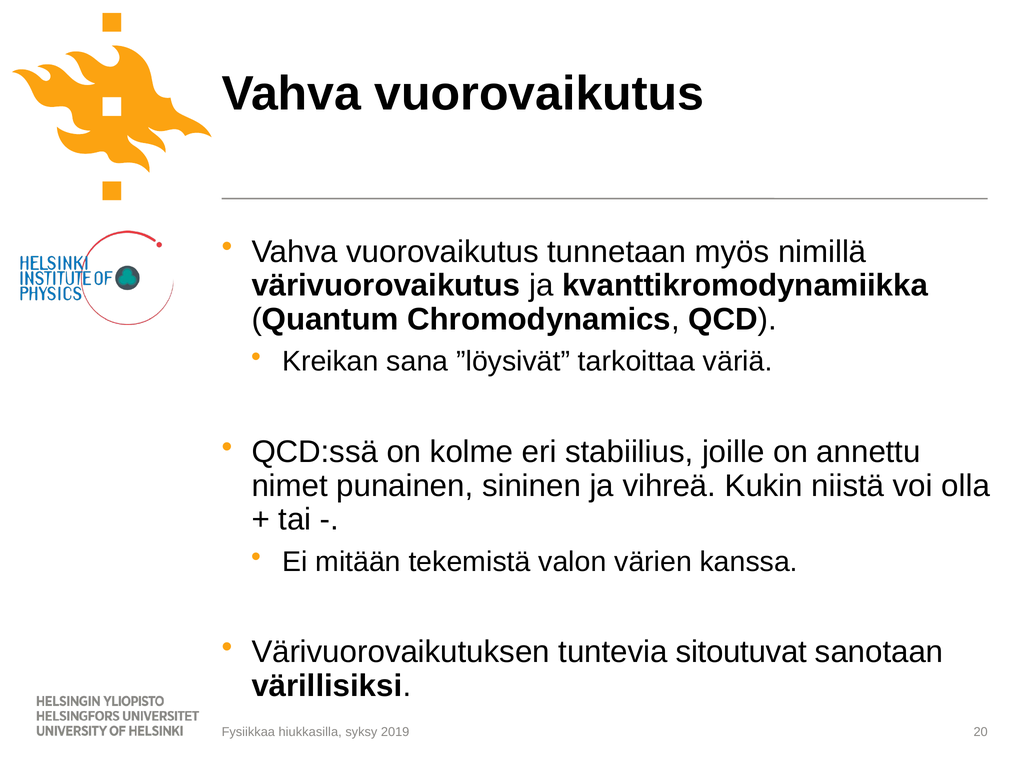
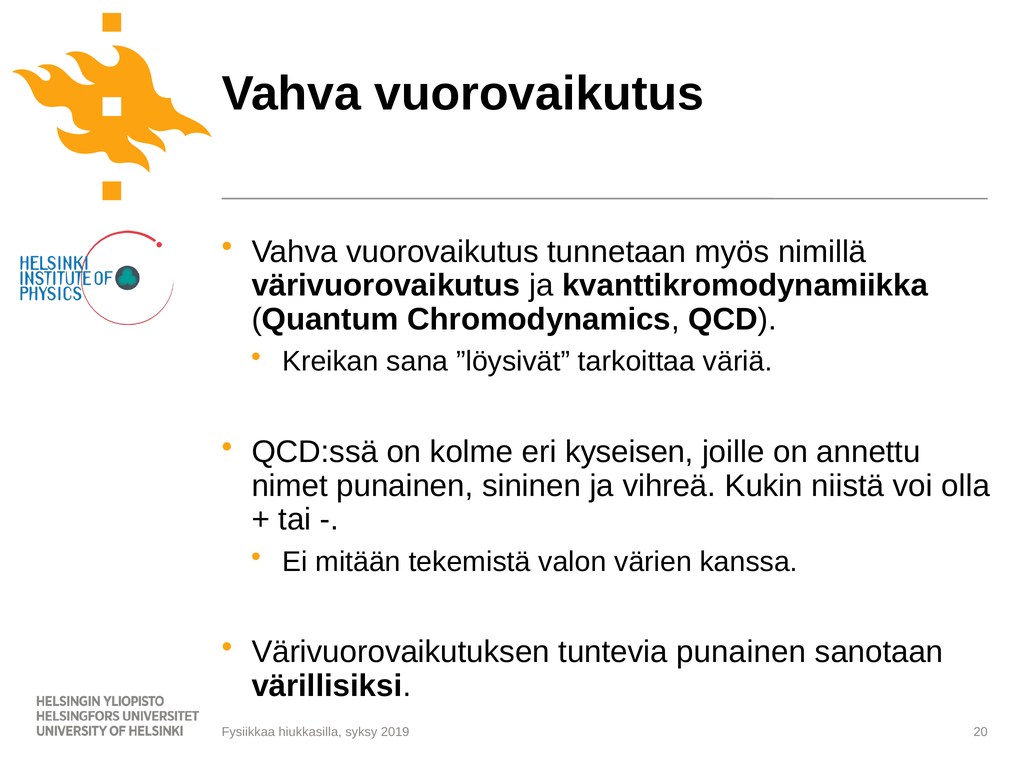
stabiilius: stabiilius -> kyseisen (629, 452)
tuntevia sitoutuvat: sitoutuvat -> punainen (741, 652)
